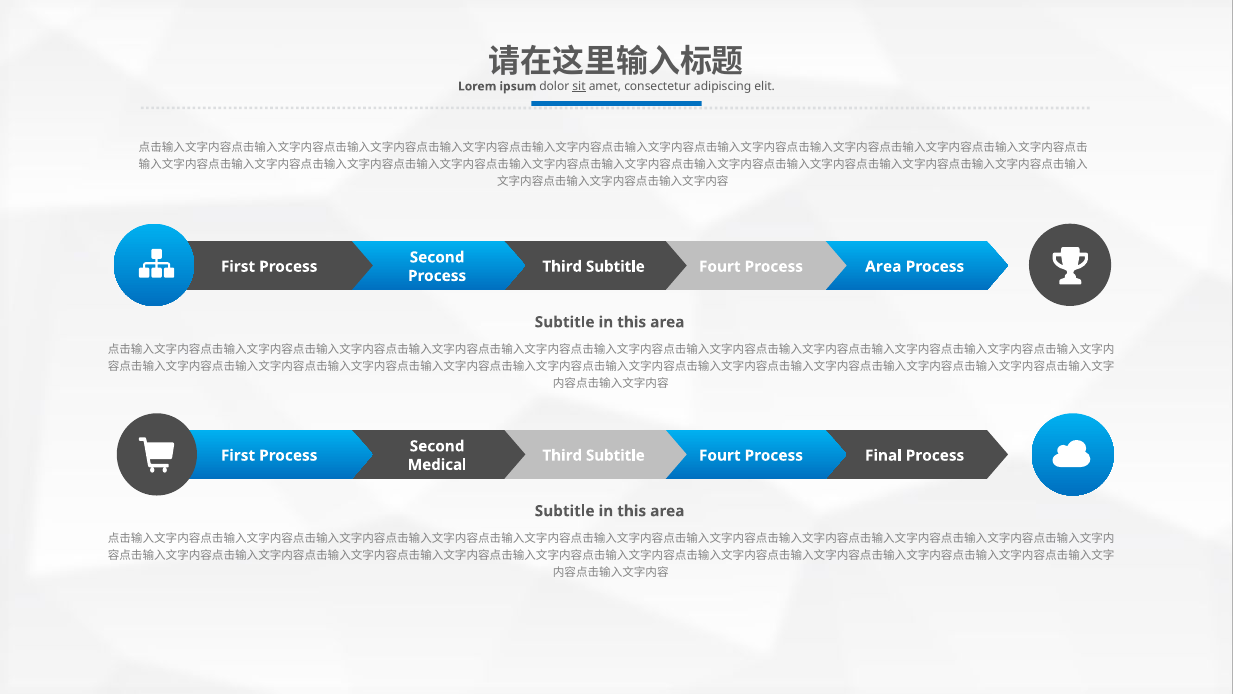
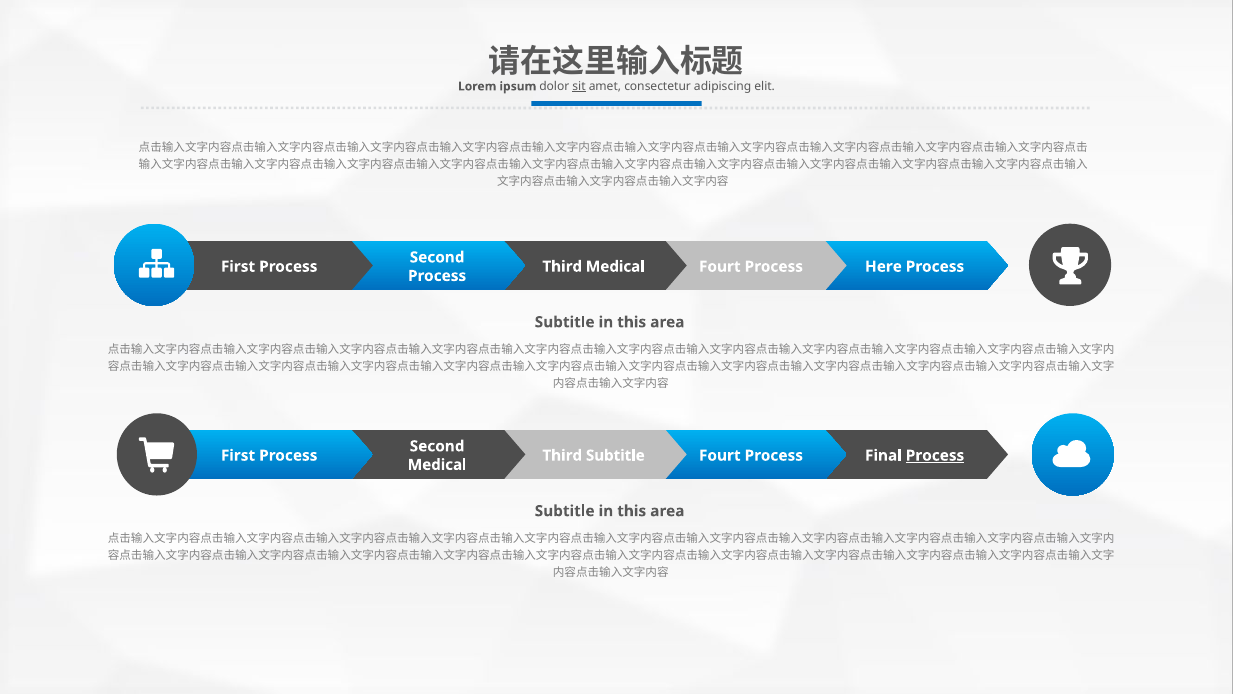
Subtitle: Subtitle -> Medical (615, 266)
Process Area: Area -> Here (883, 266)
Process underline: none -> present (935, 455)
